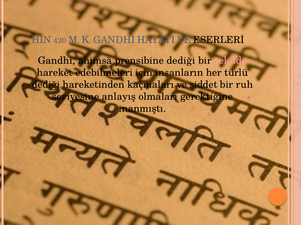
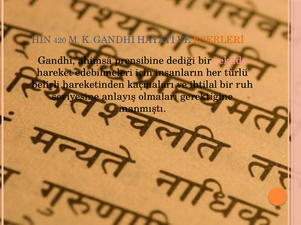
ESERLERİ colour: black -> orange (219, 40)
dediği: dediği -> belirli (46, 85)
şiddet: şiddet -> ihtilal (204, 85)
